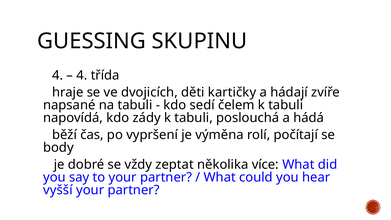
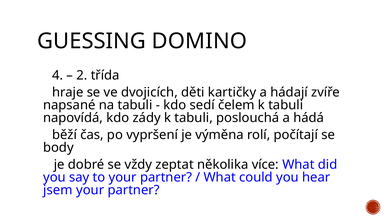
SKUPINU: SKUPINU -> DOMINO (199, 41)
4: 4 -> 2 (82, 75)
vyšší: vyšší -> jsem (58, 190)
